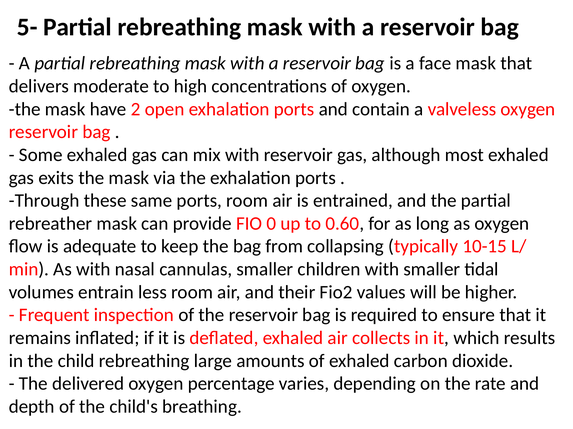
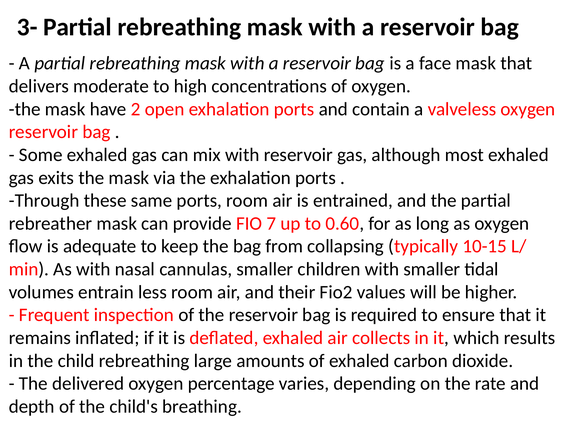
5-: 5- -> 3- (27, 27)
0: 0 -> 7 (271, 224)
